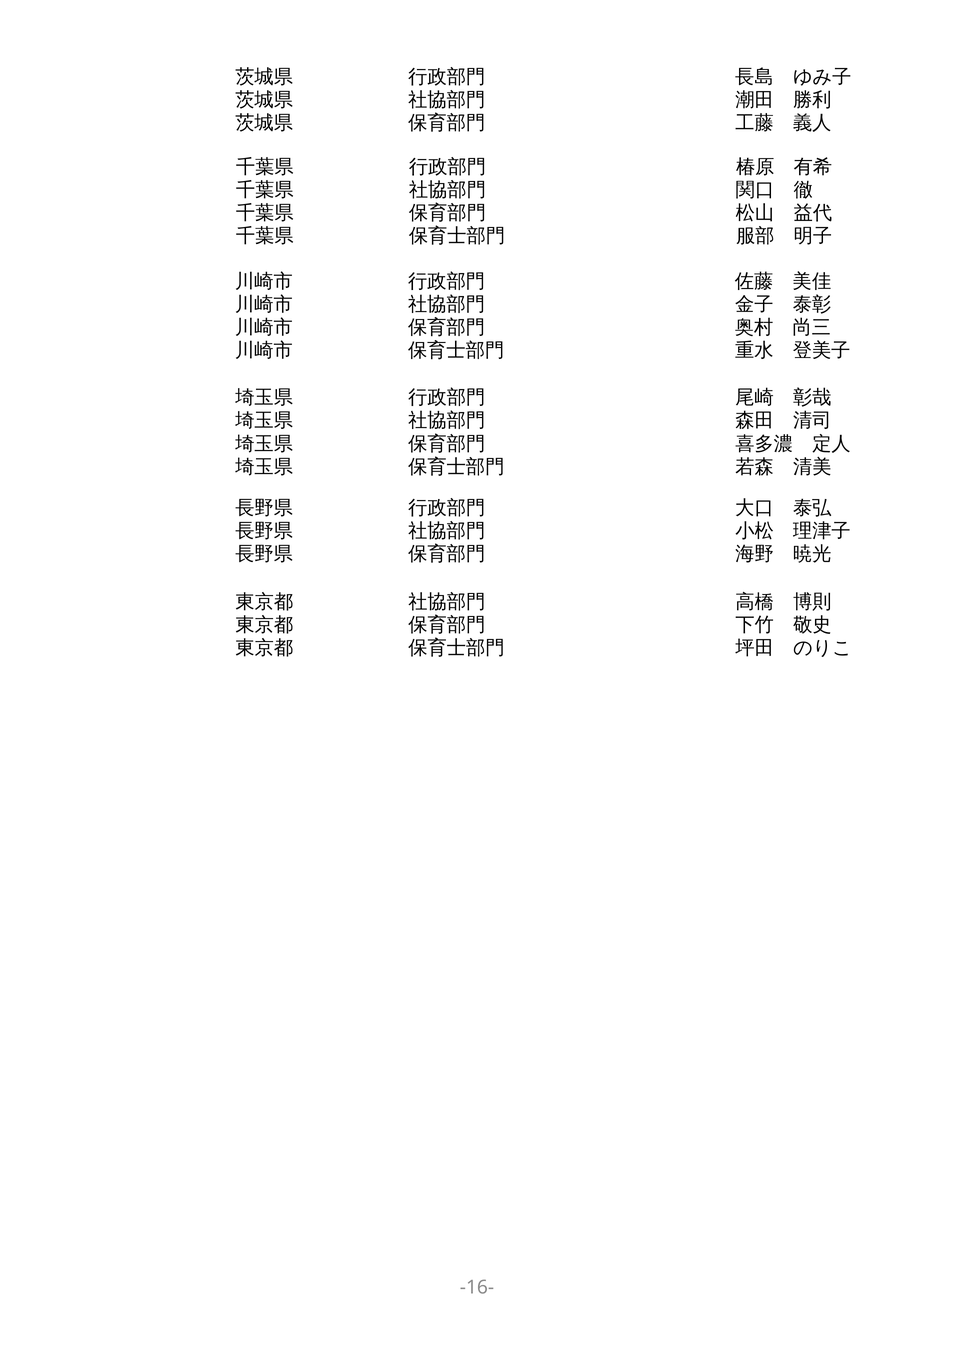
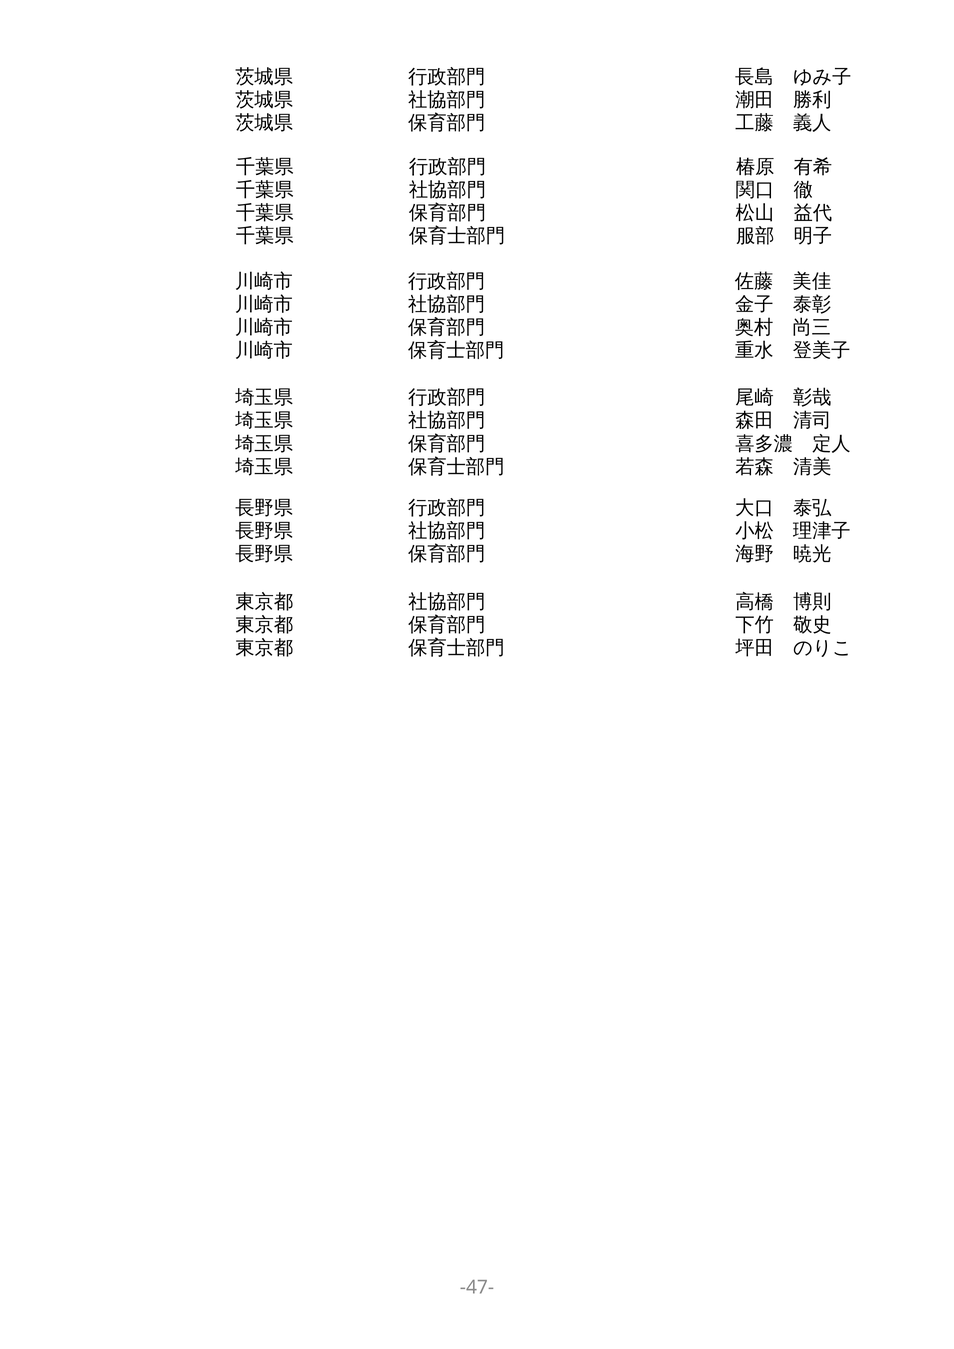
-16-: -16- -> -47- (477, 1288)
